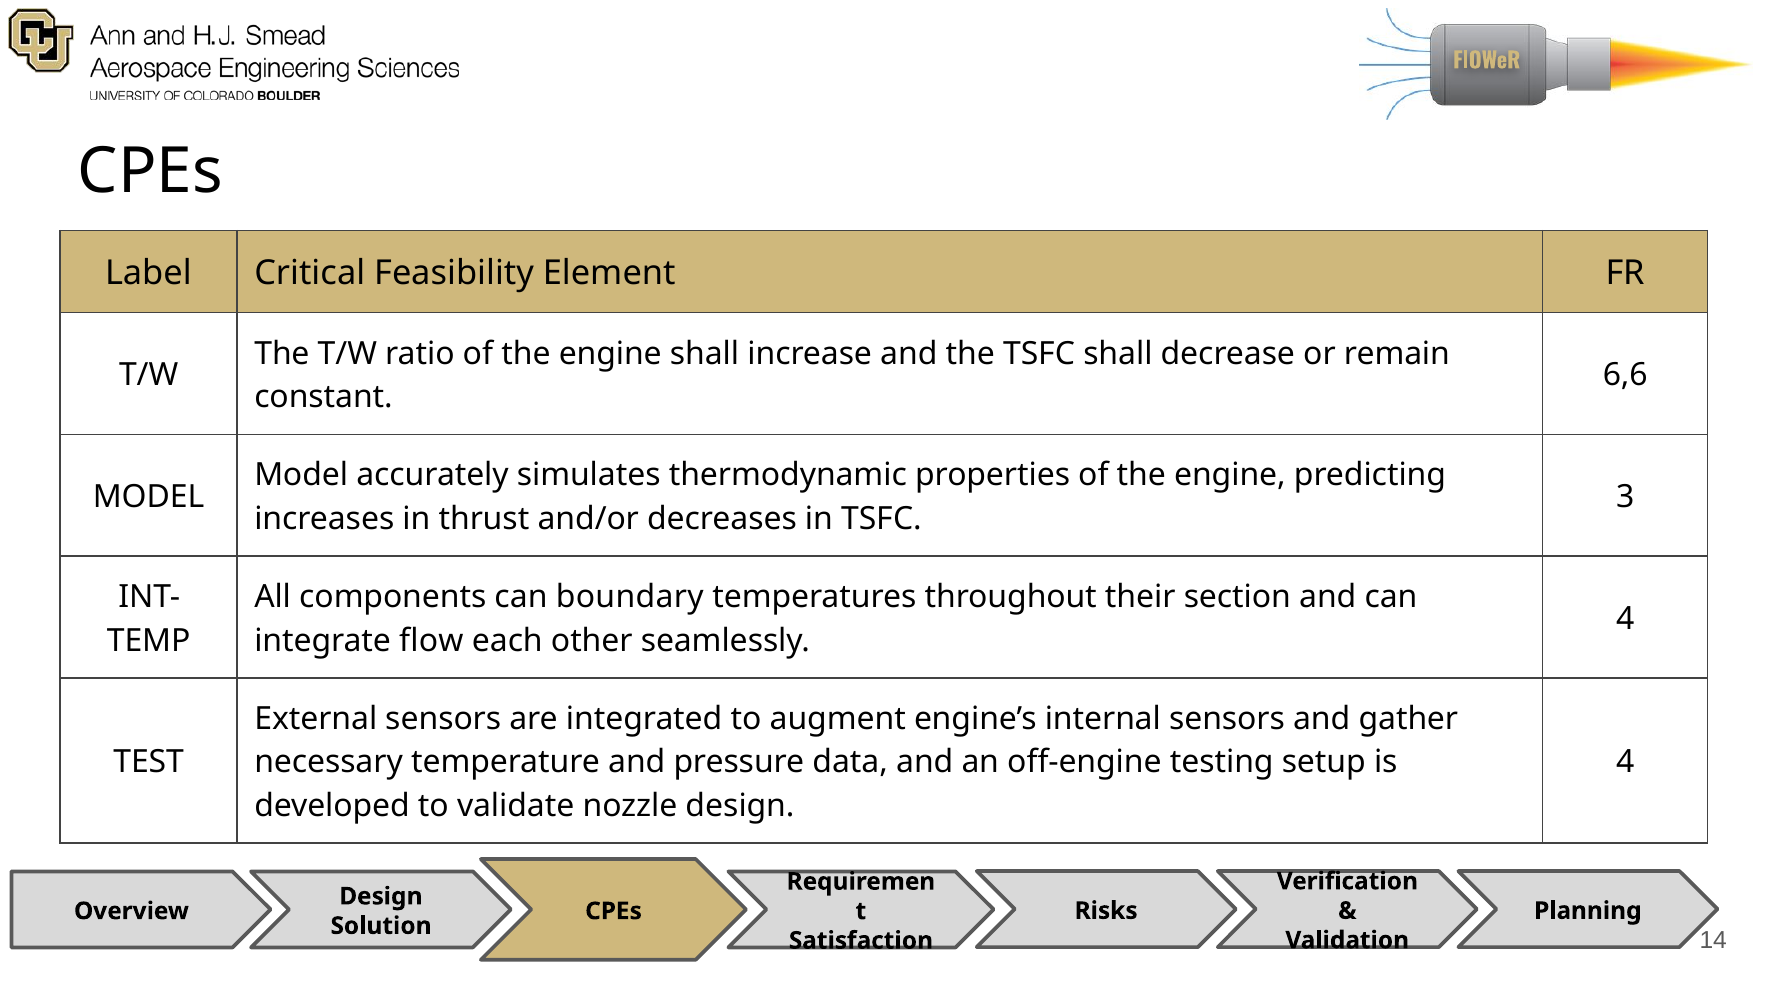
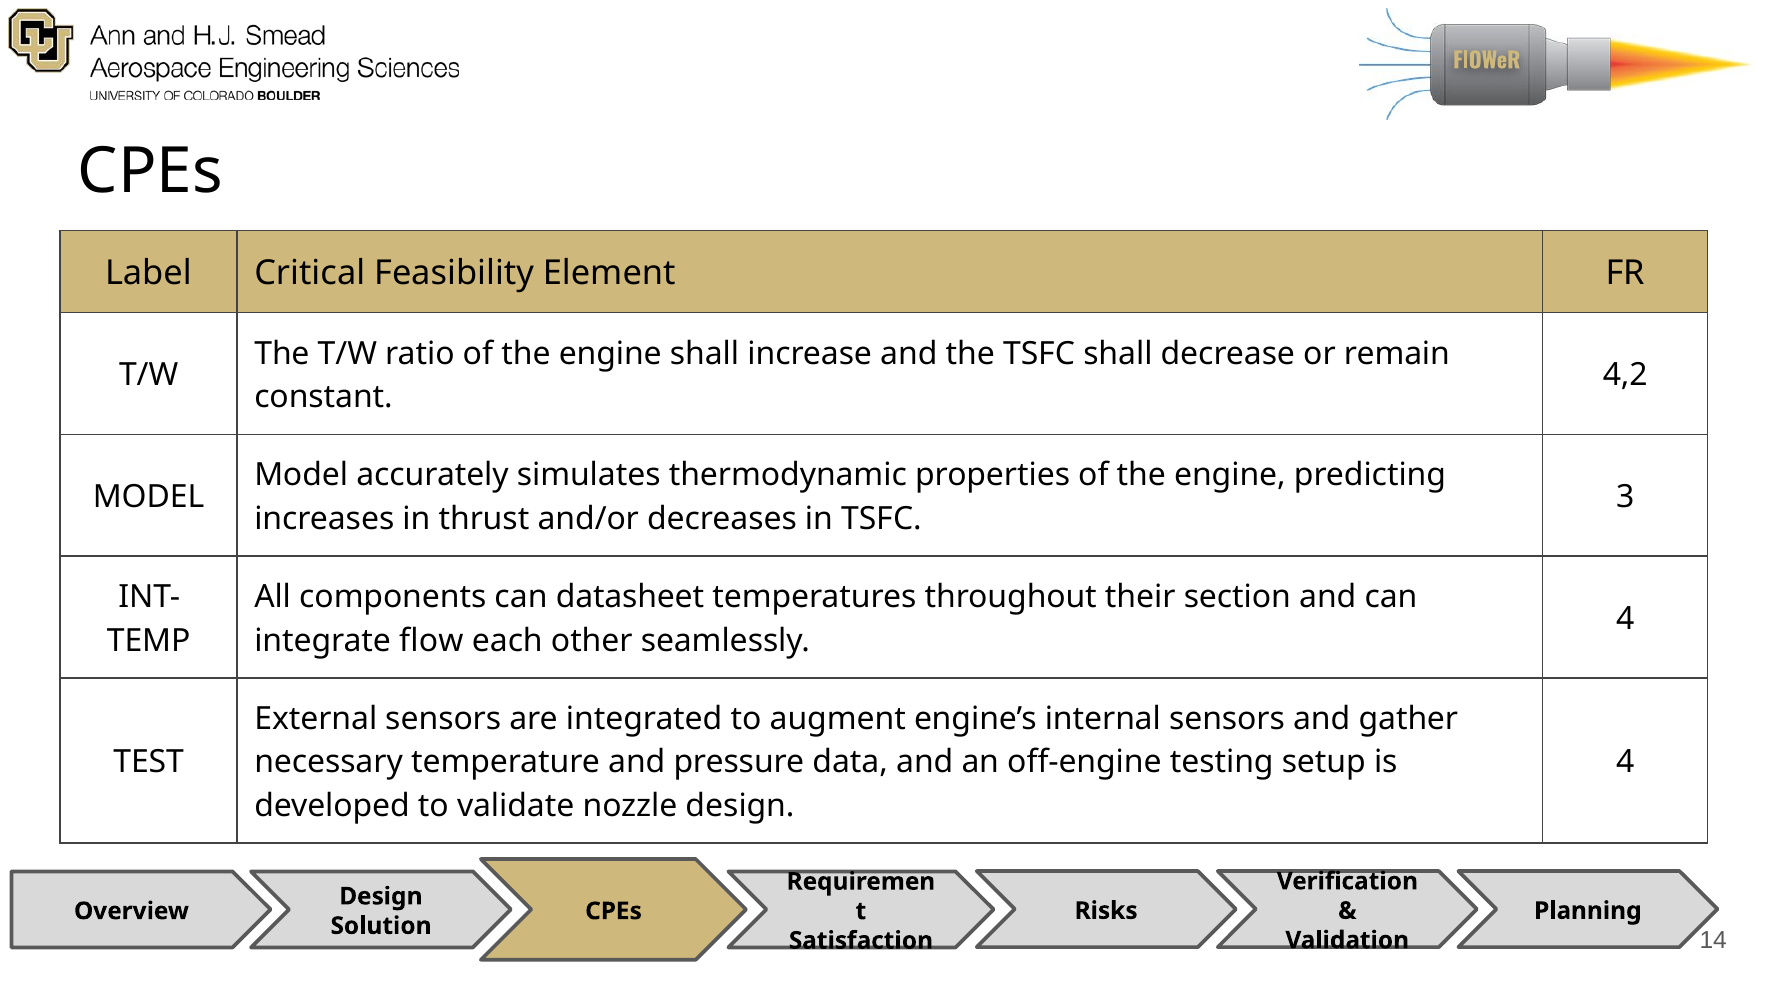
6,6: 6,6 -> 4,2 (1625, 375)
boundary: boundary -> datasheet (630, 598)
